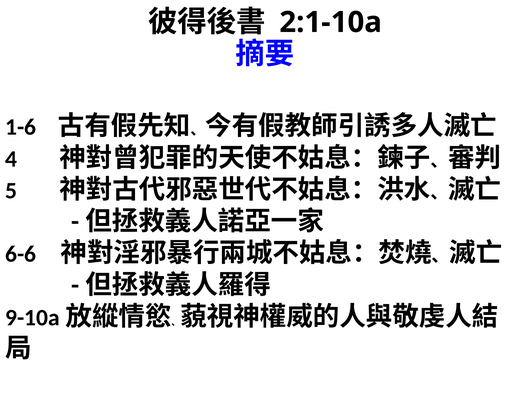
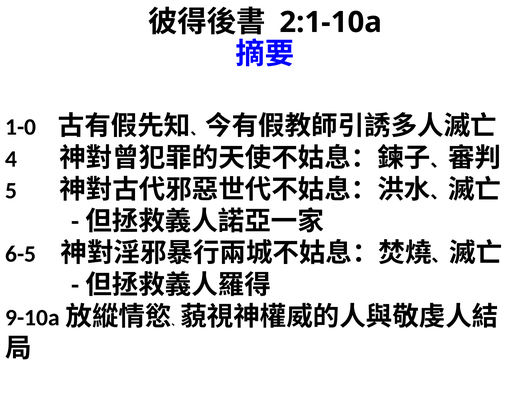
1-6: 1-6 -> 1-0 (21, 127)
6-6: 6-6 -> 6-5 (21, 255)
